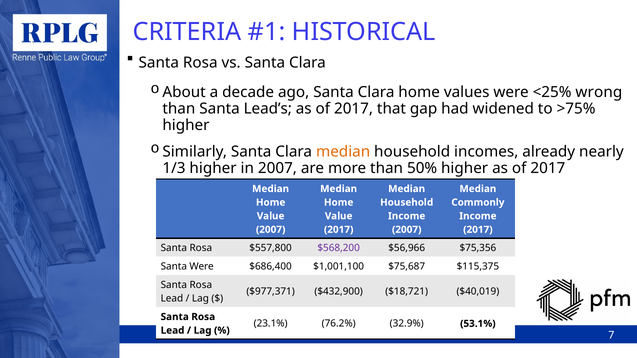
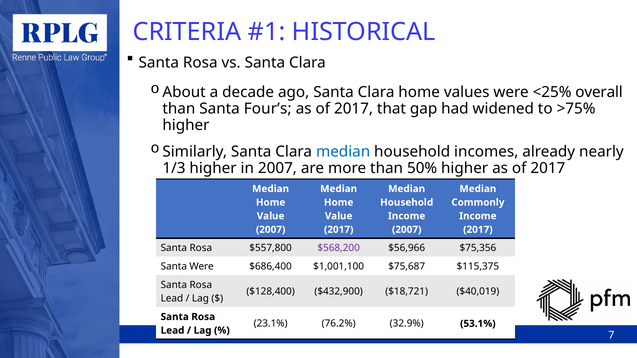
wrong: wrong -> overall (599, 92)
Lead’s: Lead’s -> Four’s (268, 109)
median colour: orange -> blue (343, 152)
$977,371: $977,371 -> $128,400 (271, 292)
